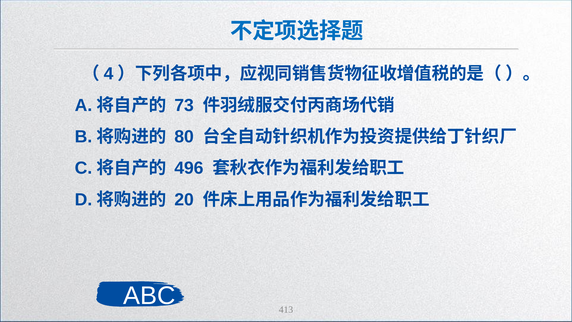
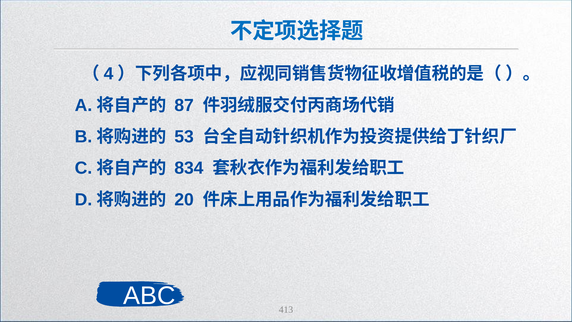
73: 73 -> 87 (184, 105)
80: 80 -> 53 (184, 137)
496: 496 -> 834 (189, 168)
